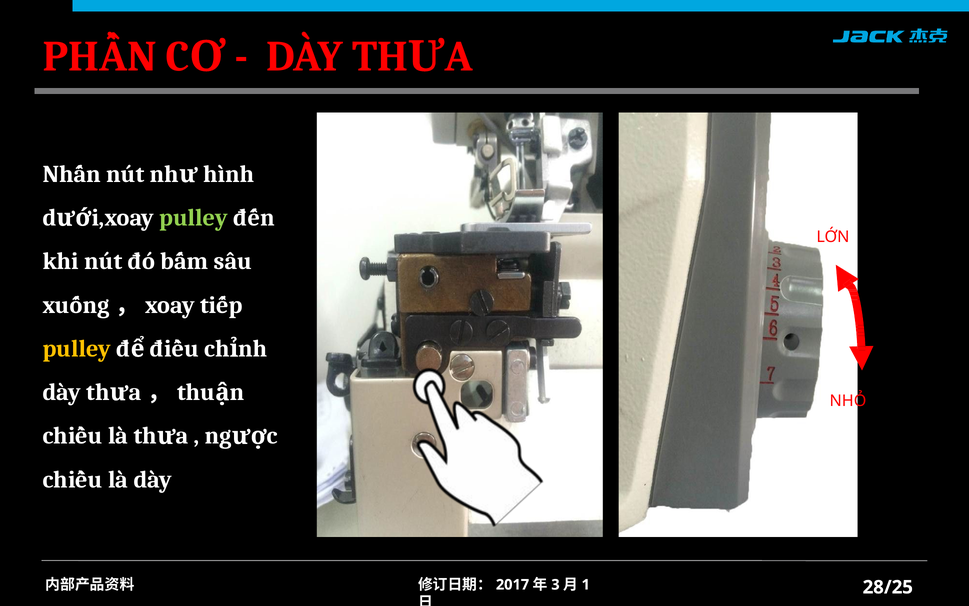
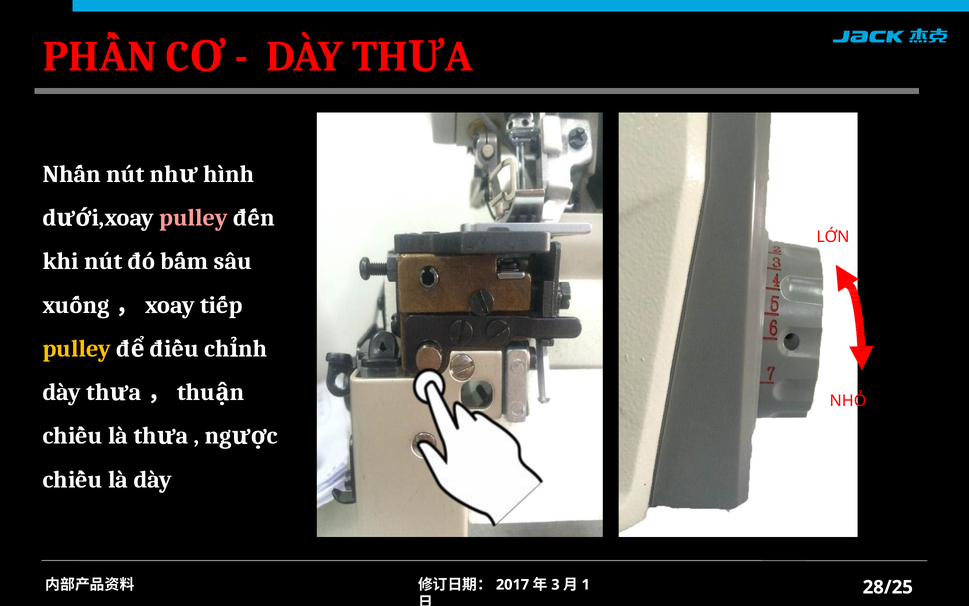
pulley colour: light green -> pink (194, 218)
